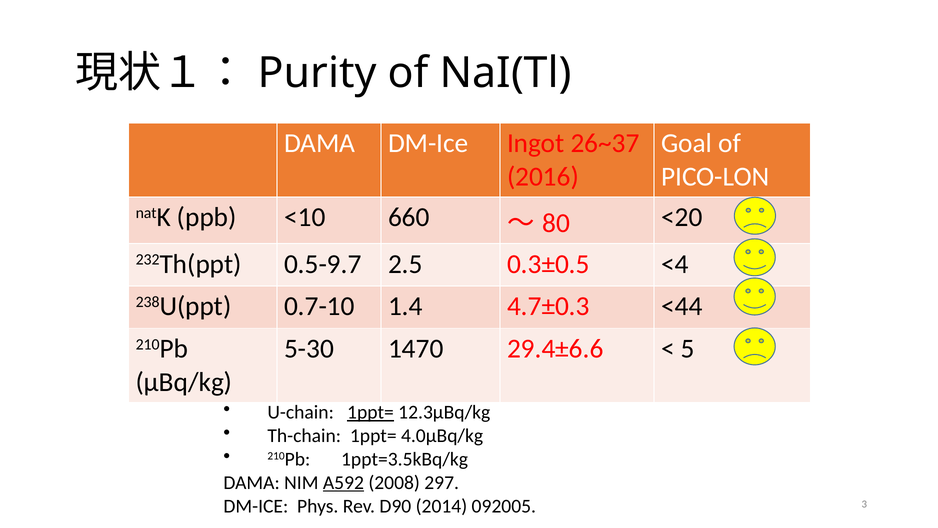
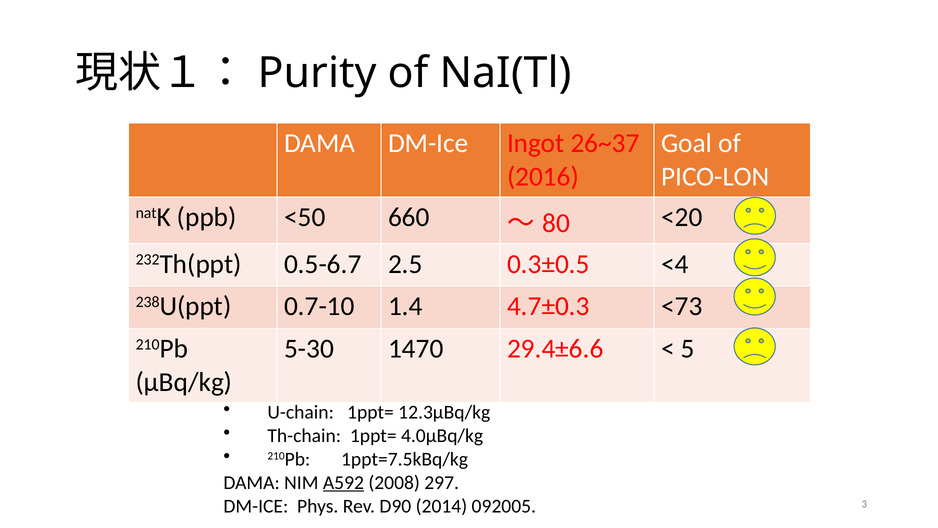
<10: <10 -> <50 (305, 217)
0.5-9.7: 0.5-9.7 -> 0.5-6.7 (323, 264)
<44: <44 -> <73 (682, 306)
1ppt= underline: present -> none (370, 412)
1ppt=3.5kBq/kg: 1ppt=3.5kBq/kg -> 1ppt=7.5kBq/kg (405, 459)
